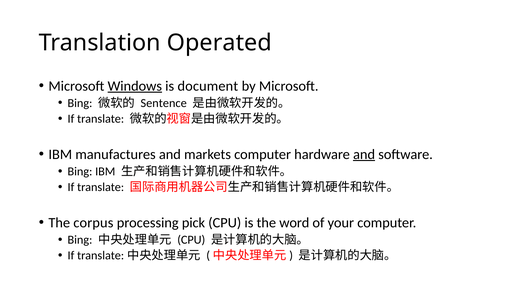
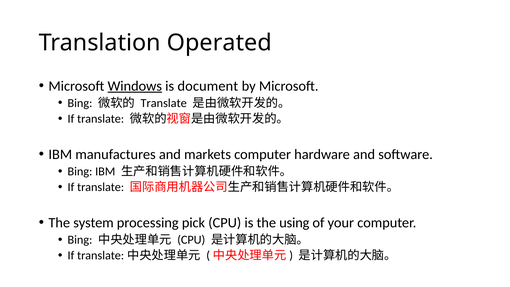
Sentence: Sentence -> Translate (164, 103)
and underline: present -> none (364, 154)
corpus: corpus -> system (93, 223)
word: word -> using (294, 223)
